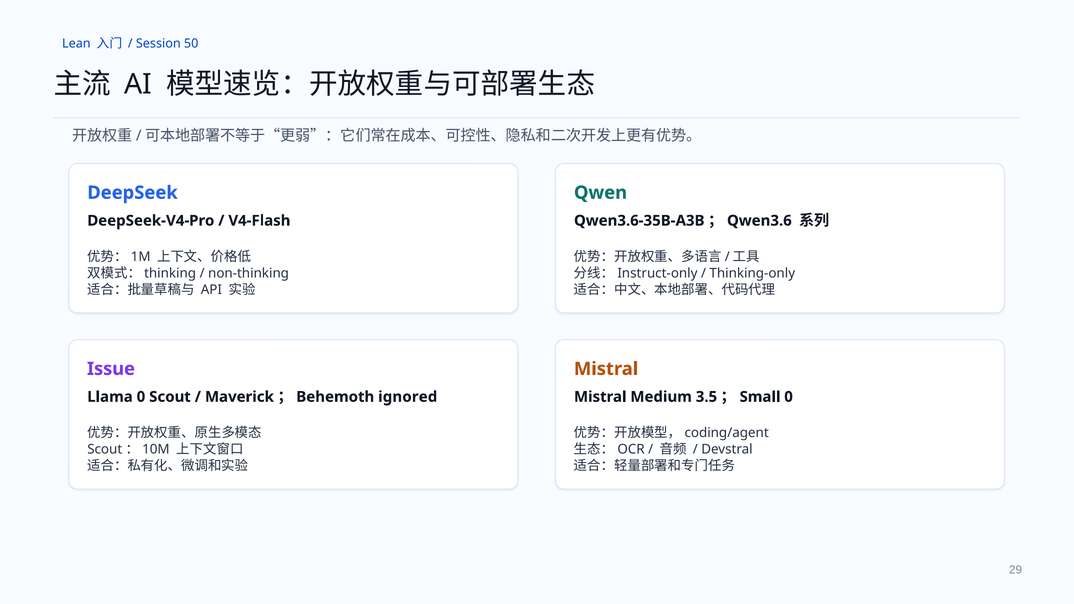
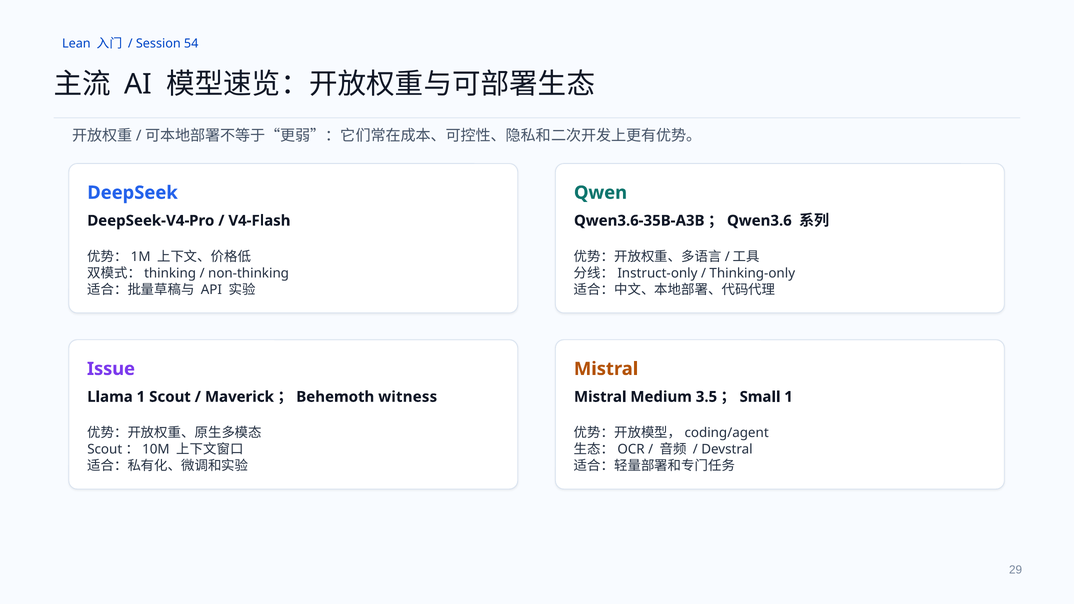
50: 50 -> 54 (191, 44)
Llama 0: 0 -> 1 (141, 397)
ignored: ignored -> witness (408, 397)
0: 0 -> 1 (789, 397)
